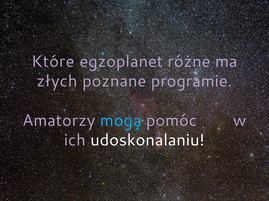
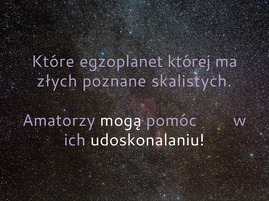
różne: różne -> której (189, 62)
programie: programie -> skalistych (192, 81)
mogą colour: light blue -> white (121, 121)
